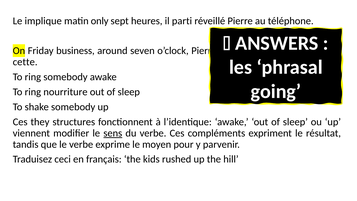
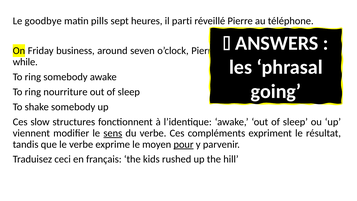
implique: implique -> goodbye (43, 21)
only: only -> pills (100, 21)
cette: cette -> while (25, 62)
they: they -> slow (40, 122)
pour underline: none -> present (184, 144)
